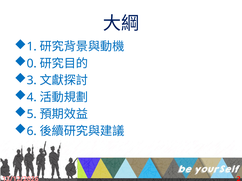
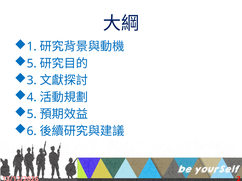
0: 0 -> 5 (32, 64)
